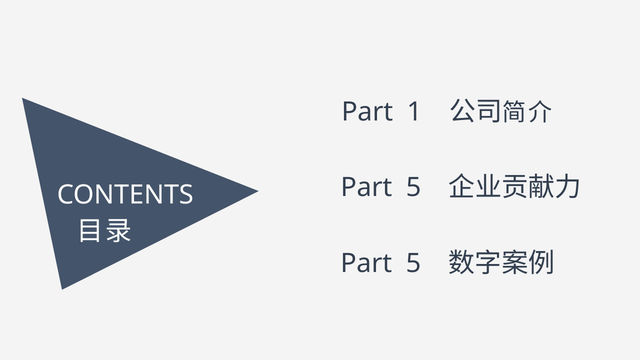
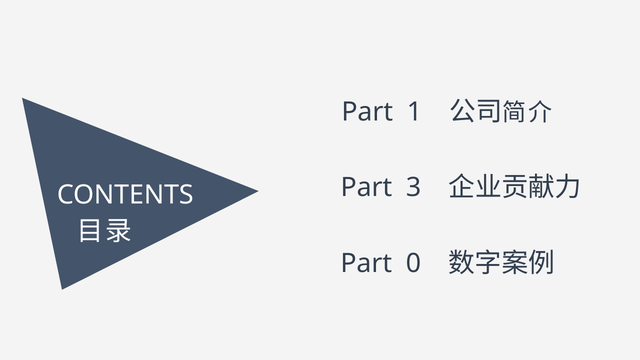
5: 5 -> 3 (414, 188)
5: 5 -> 0 (413, 263)
